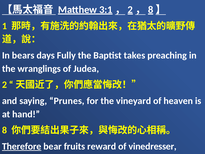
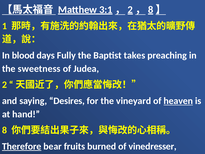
bears: bears -> blood (23, 55)
wranglings: wranglings -> sweetness (39, 69)
Prunes: Prunes -> Desires (67, 101)
heaven underline: none -> present (178, 101)
reward: reward -> burned (102, 146)
